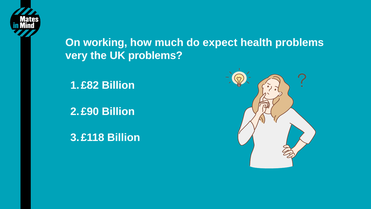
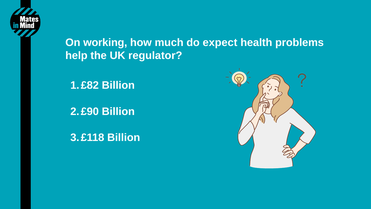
very: very -> help (76, 56)
UK problems: problems -> regulator (155, 56)
